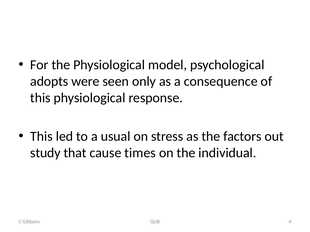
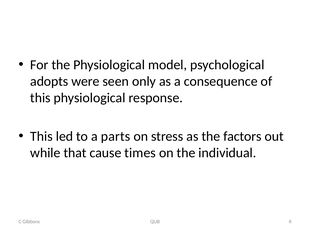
usual: usual -> parts (116, 137)
study: study -> while (45, 153)
